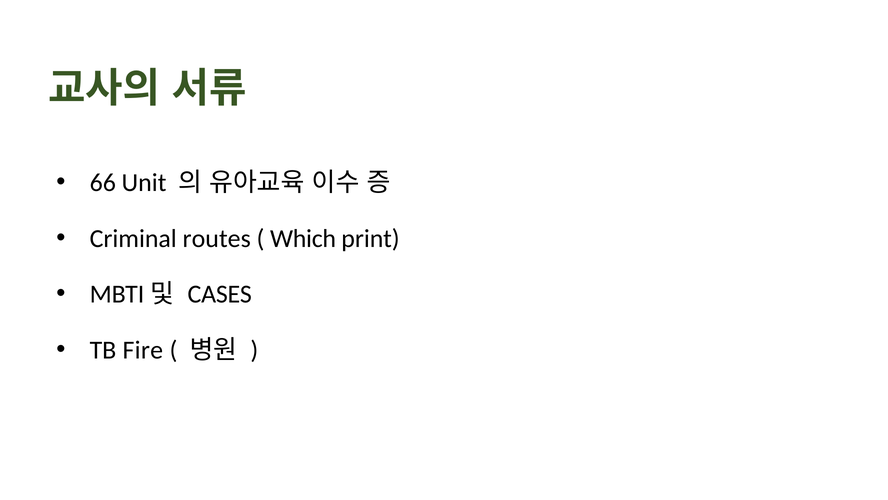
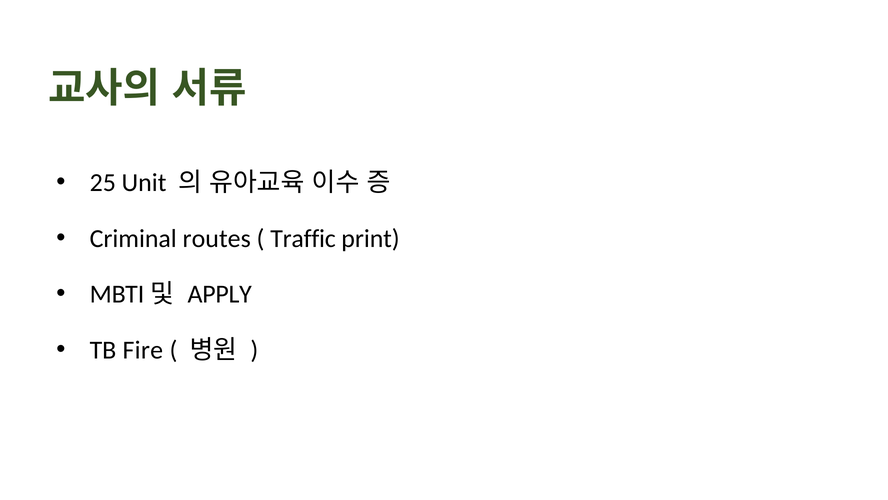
66: 66 -> 25 (103, 182)
Which: Which -> Traffic (303, 238)
CASES: CASES -> APPLY (220, 294)
